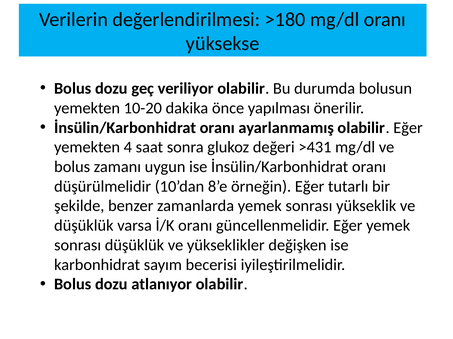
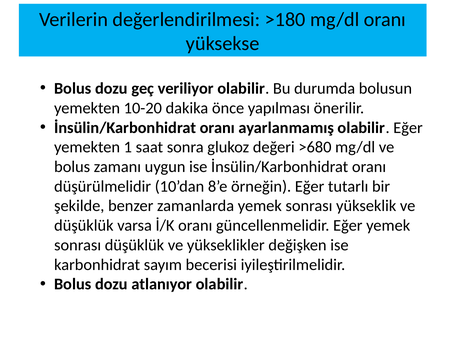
4: 4 -> 1 (128, 148)
>431: >431 -> >680 (315, 148)
